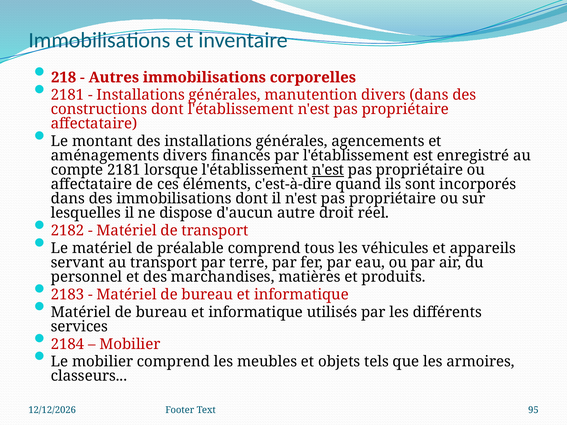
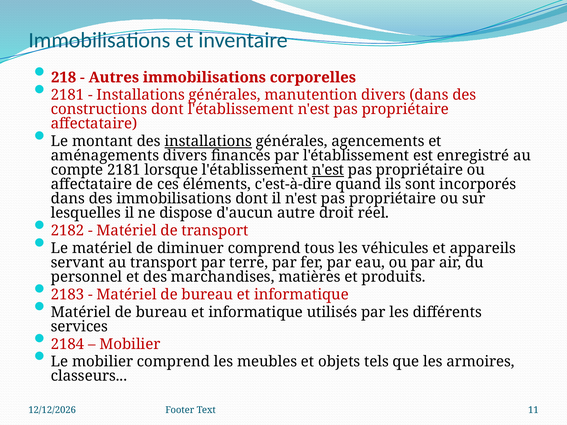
installations underline: none -> present (208, 141)
préalable: préalable -> diminuer (190, 248)
95: 95 -> 11 (533, 410)
